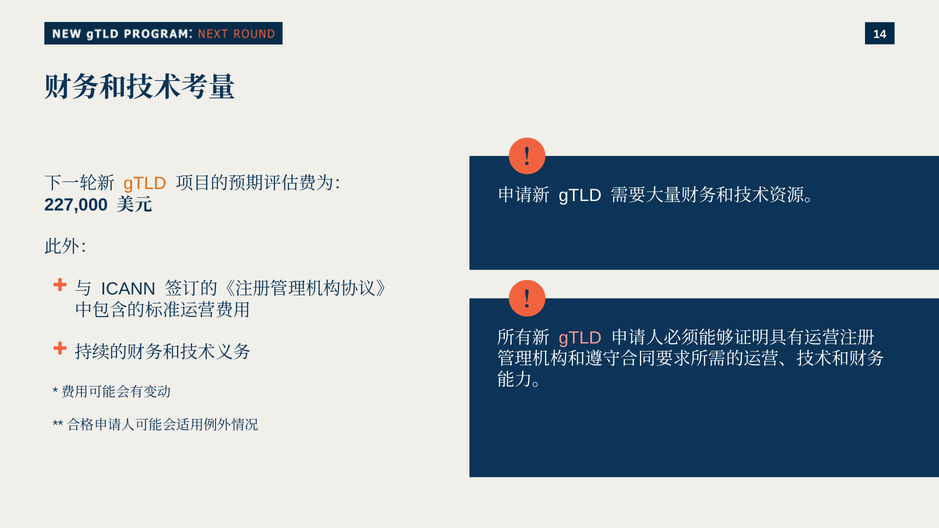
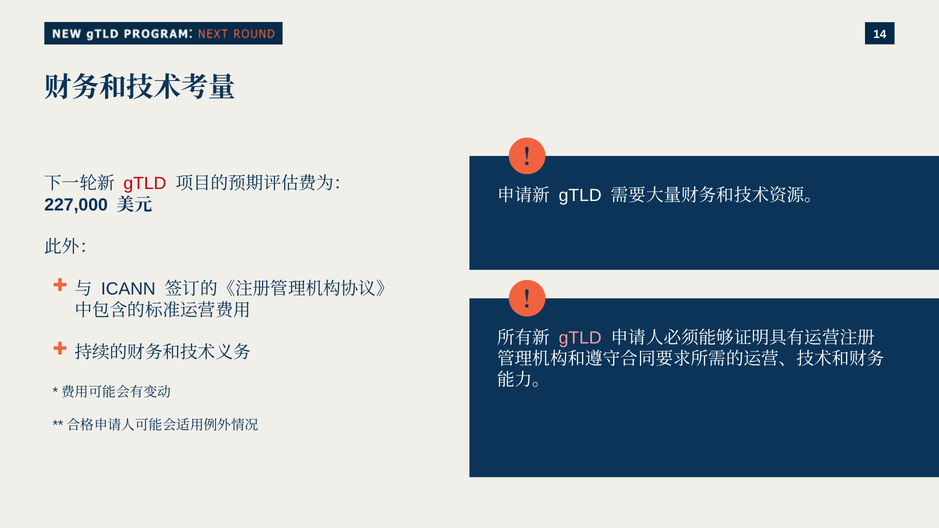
gTLD colour: orange -> red (145, 184)
